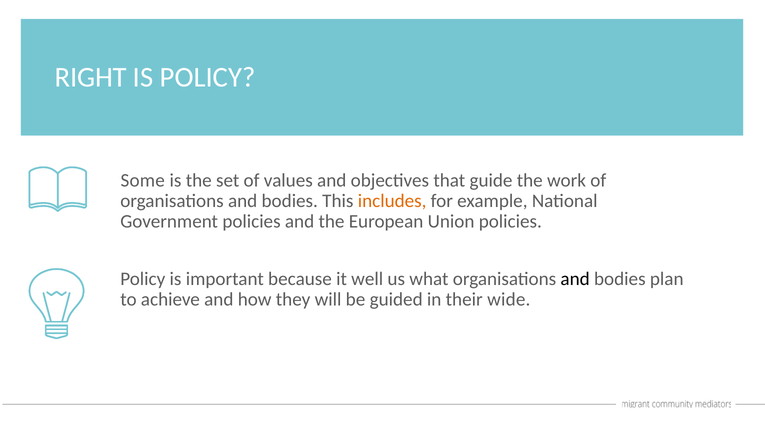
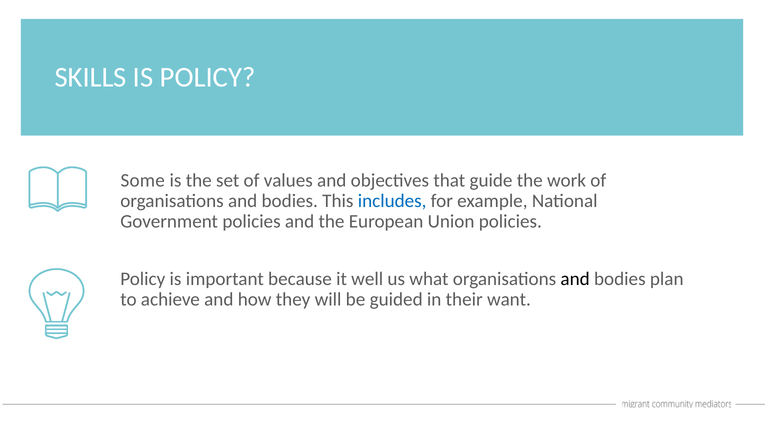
RIGHT: RIGHT -> SKILLS (91, 77)
includes colour: orange -> blue (392, 201)
wide: wide -> want (509, 300)
